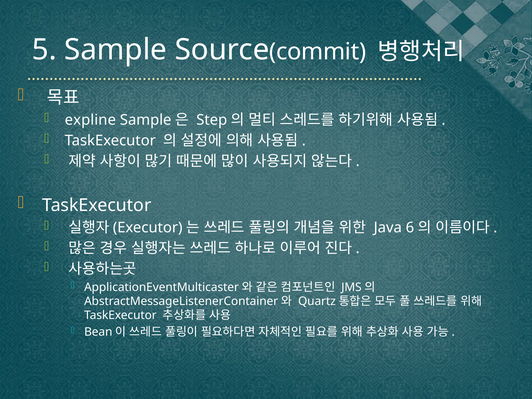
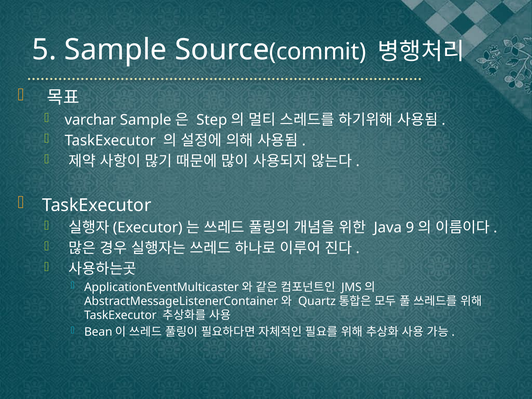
expline: expline -> varchar (90, 120)
6: 6 -> 9 (410, 228)
